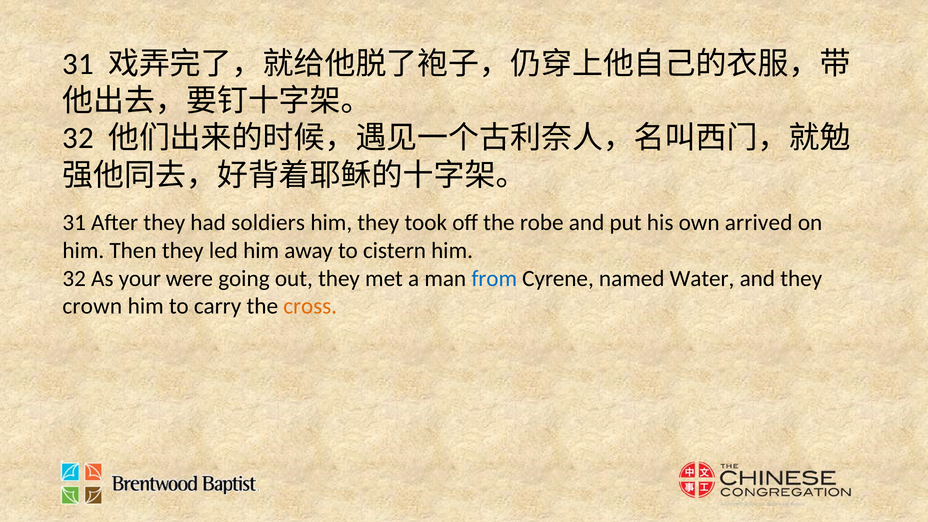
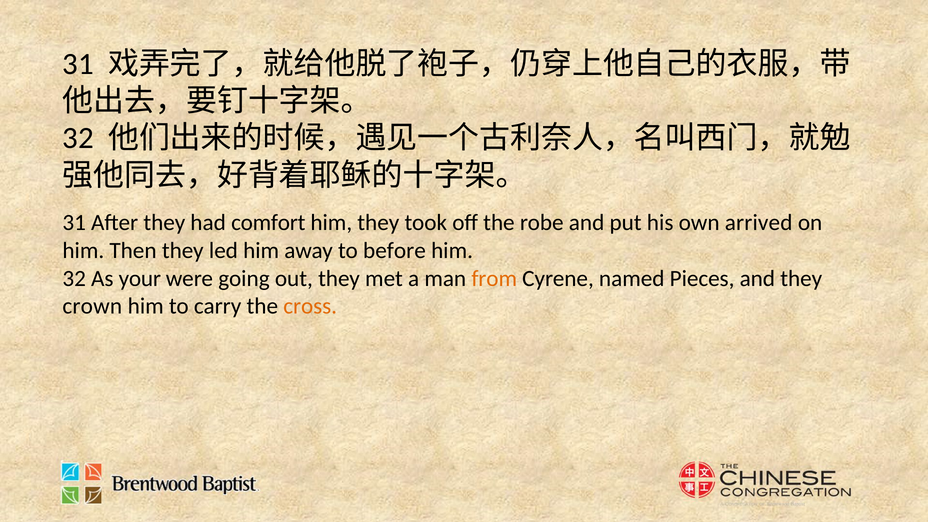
soldiers: soldiers -> comfort (268, 223)
cistern: cistern -> before (394, 251)
from colour: blue -> orange (494, 278)
Water: Water -> Pieces (702, 278)
